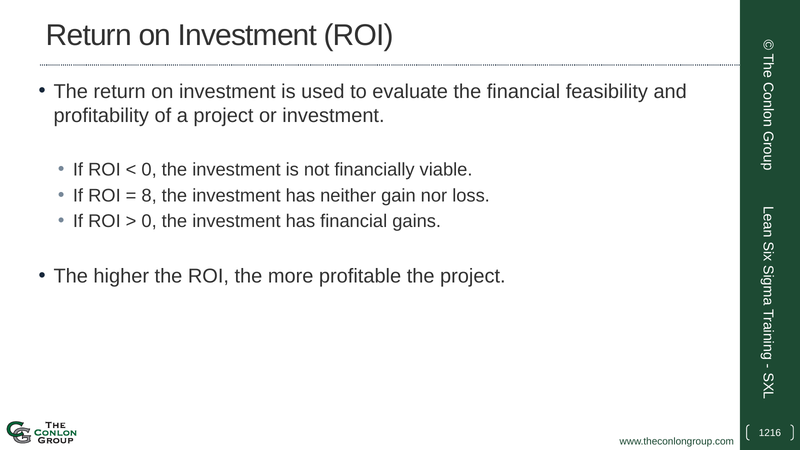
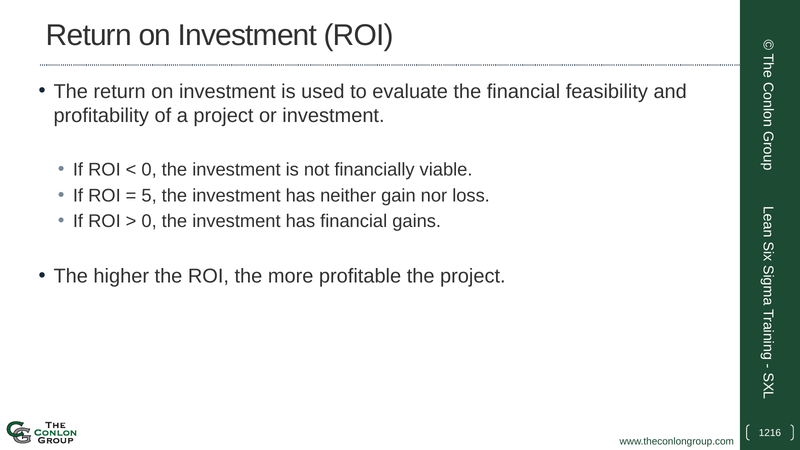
8: 8 -> 5 (149, 196)
